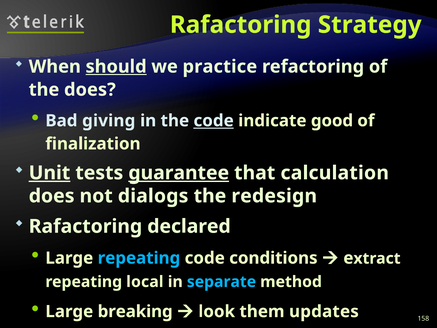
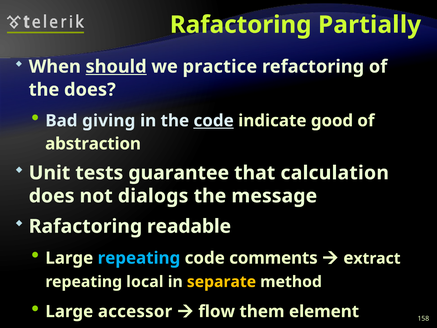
Strategy: Strategy -> Partially (370, 25)
finalization: finalization -> abstraction (93, 144)
Unit underline: present -> none (50, 173)
guarantee underline: present -> none (179, 173)
redesign: redesign -> message (274, 196)
declared: declared -> readable (189, 226)
conditions: conditions -> comments (273, 258)
separate colour: light blue -> yellow (221, 282)
breaking: breaking -> accessor (135, 311)
look: look -> flow (217, 311)
updates: updates -> element (324, 311)
